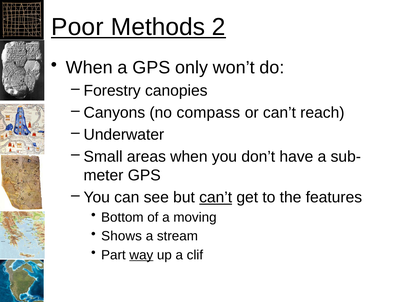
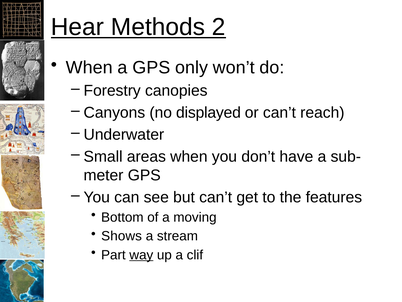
Poor: Poor -> Hear (78, 27)
compass: compass -> displayed (208, 113)
can’t underline: present -> none (216, 197)
